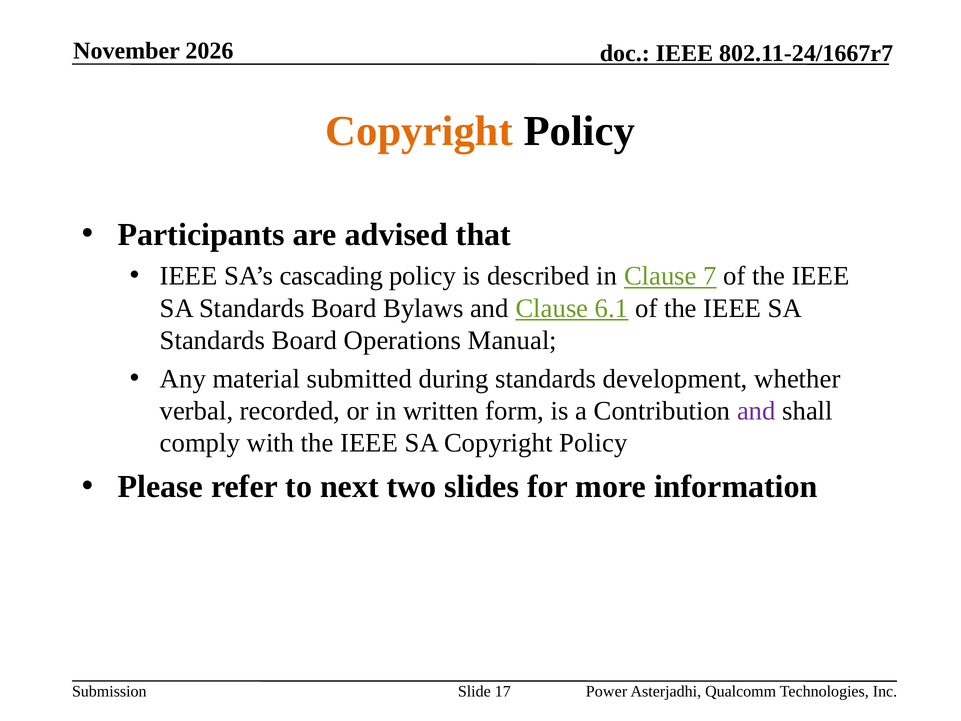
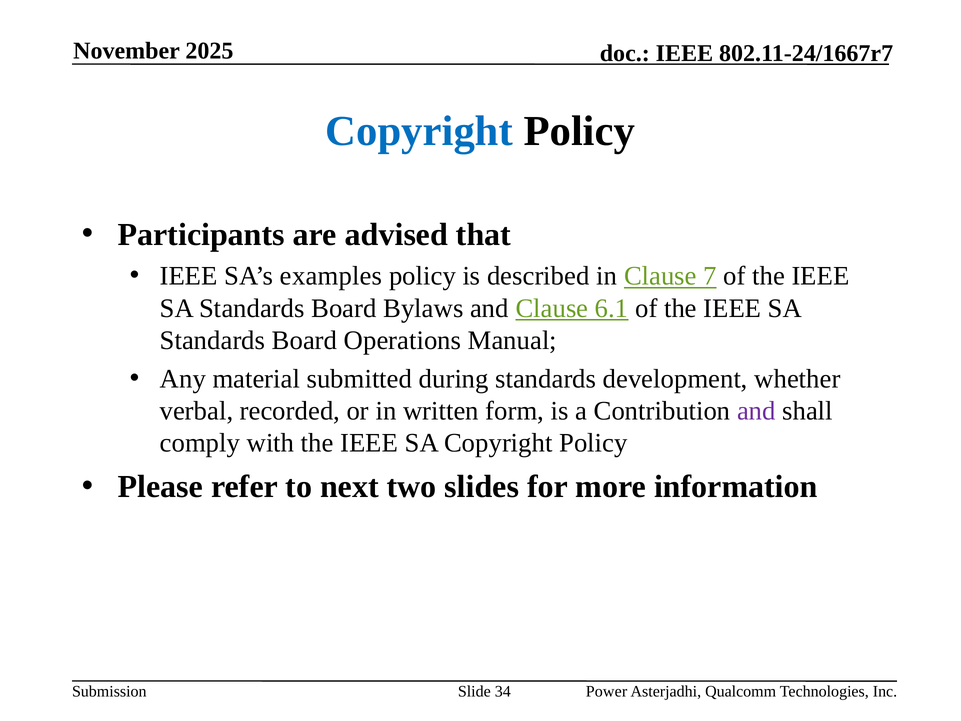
2026: 2026 -> 2025 (210, 51)
Copyright colour: orange -> blue (419, 131)
cascading: cascading -> examples (331, 276)
17: 17 -> 34 (503, 691)
